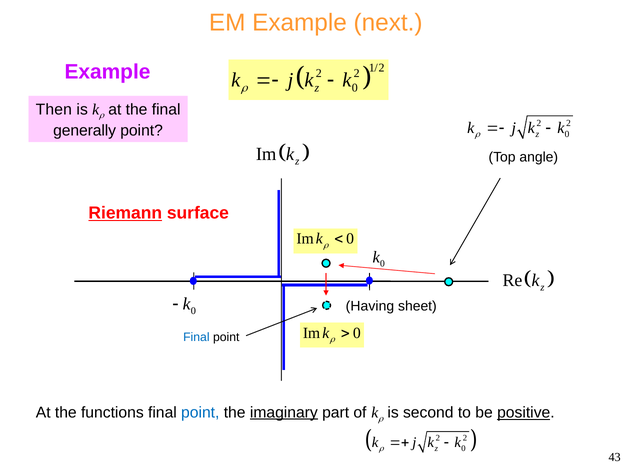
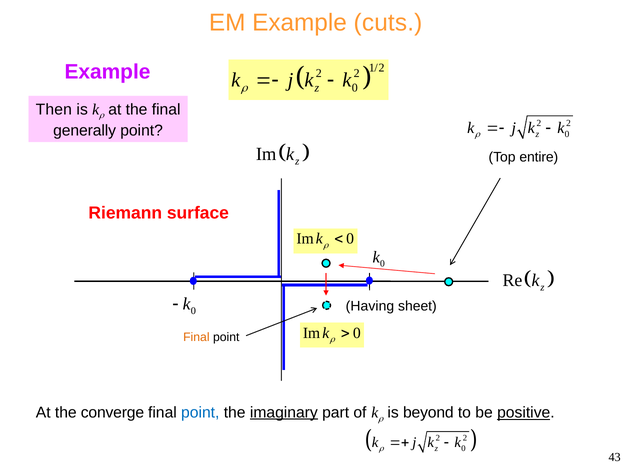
next: next -> cuts (388, 23)
angle: angle -> entire (539, 157)
Riemann underline: present -> none (125, 213)
Final colour: blue -> orange (196, 337)
functions: functions -> converge (112, 413)
second: second -> beyond (428, 413)
